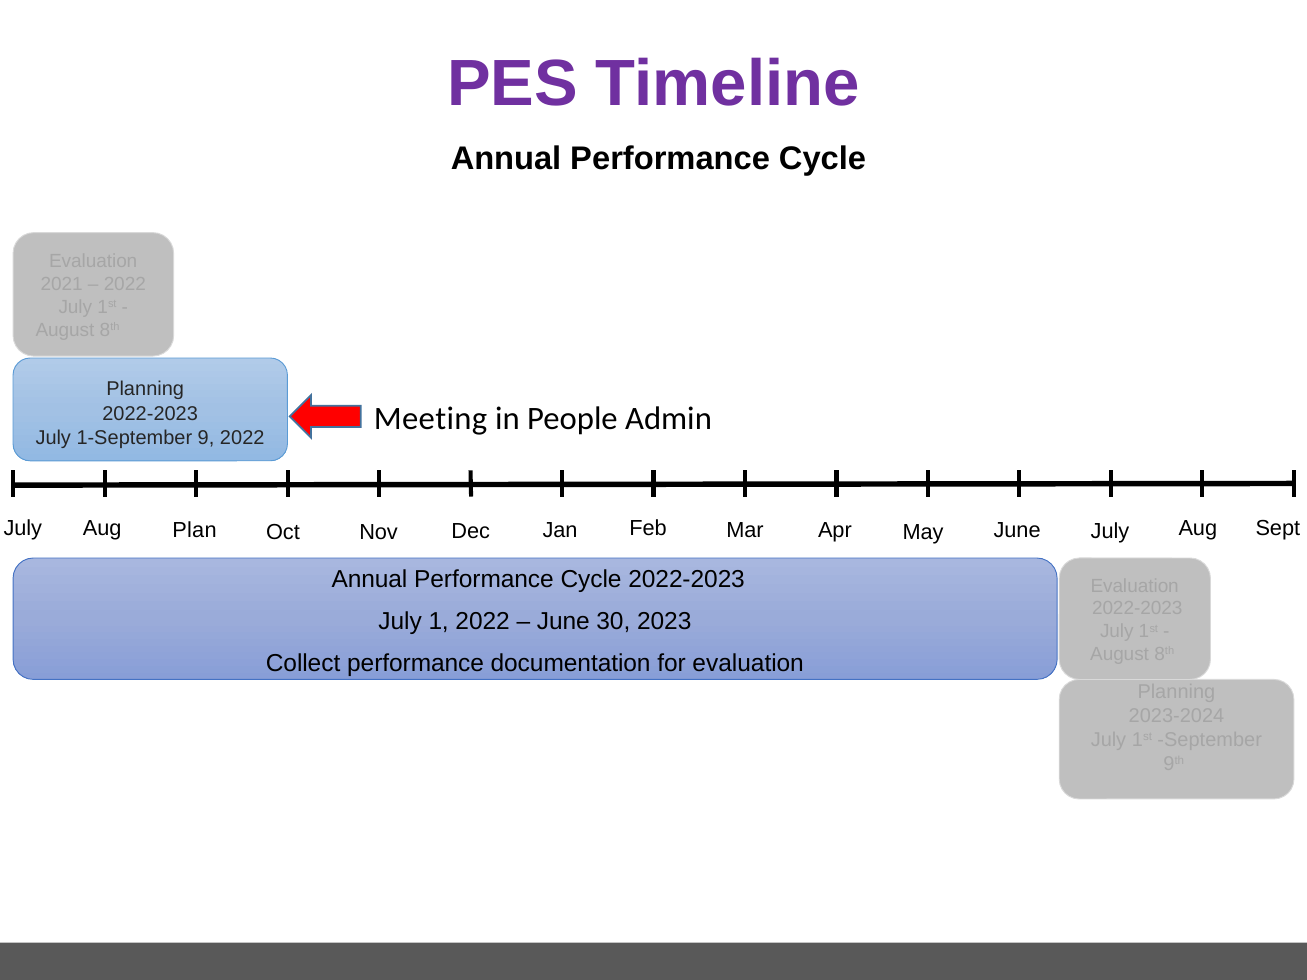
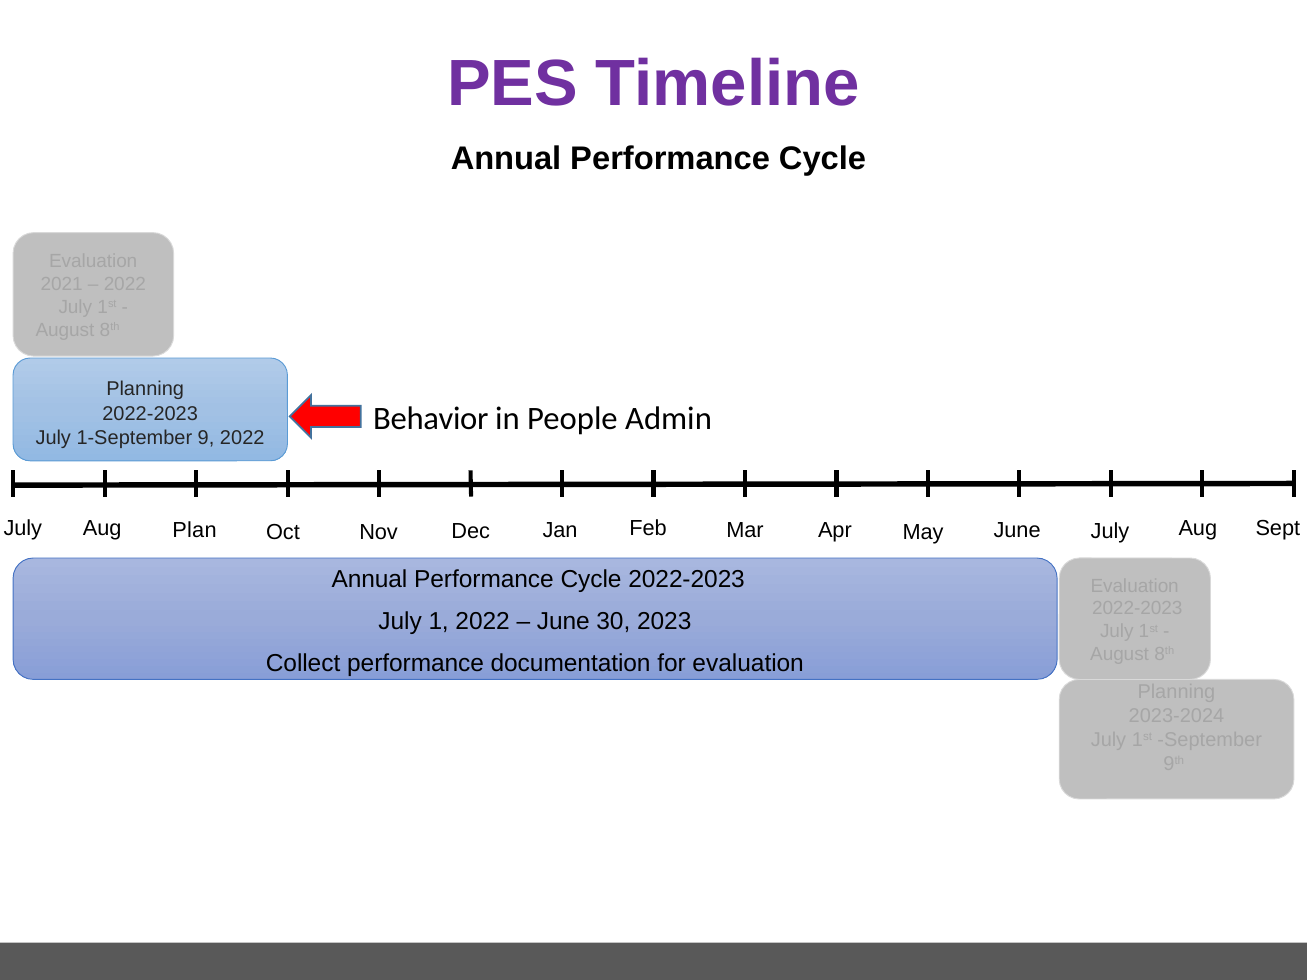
Meeting: Meeting -> Behavior (431, 419)
